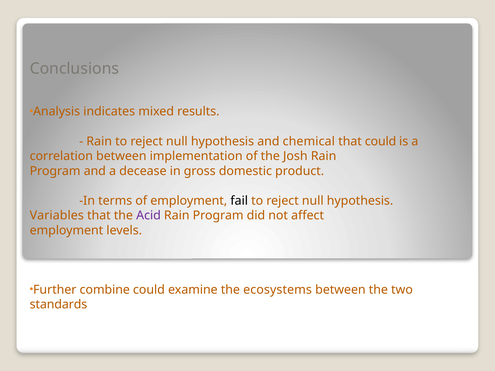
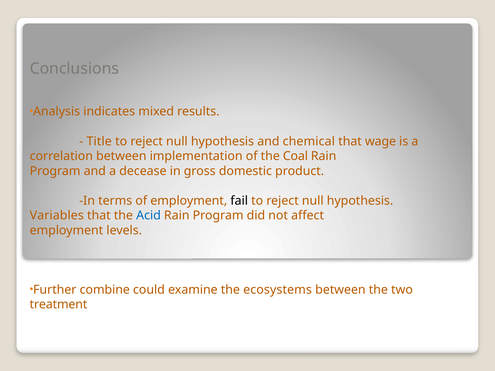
Rain: Rain -> Title (99, 141)
that could: could -> wage (381, 141)
Josh: Josh -> Coal (295, 156)
Acid colour: purple -> blue (148, 216)
standards: standards -> treatment (58, 305)
